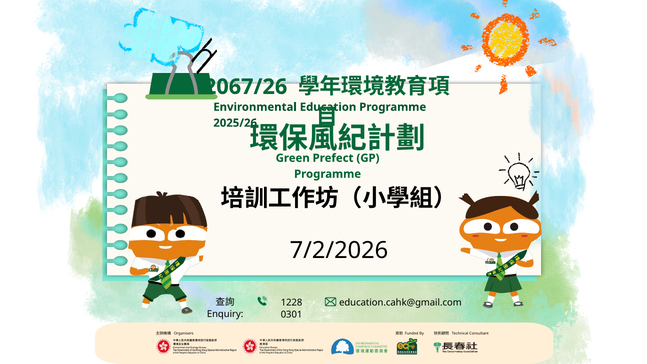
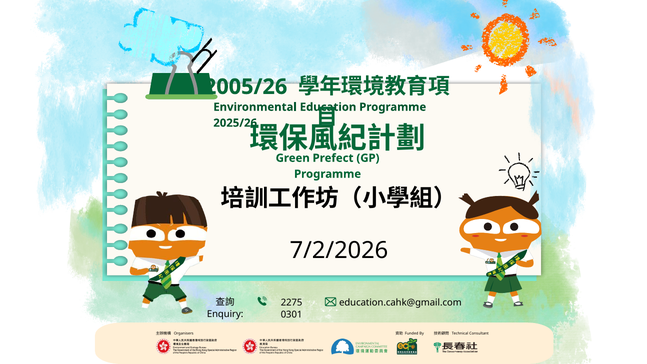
2067/26: 2067/26 -> 2005/26 (246, 87)
1228: 1228 -> 2275 (292, 303)
